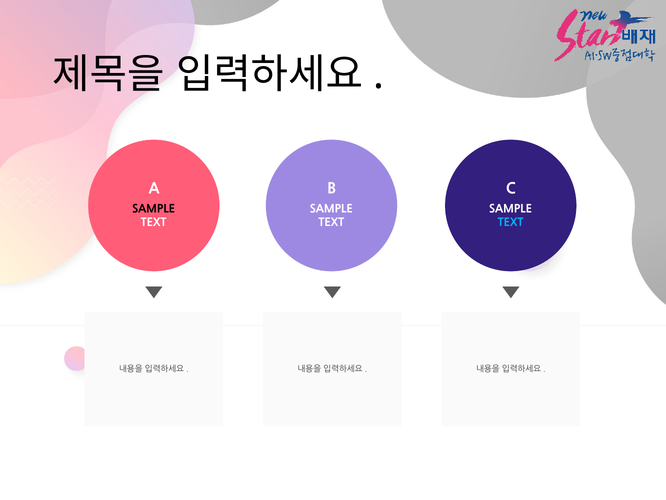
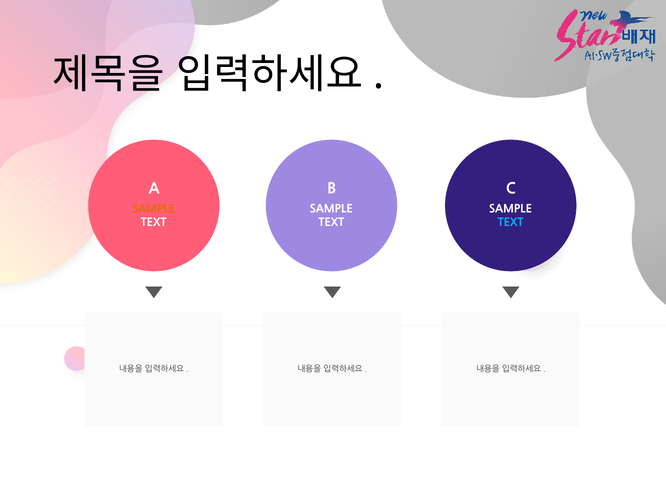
SAMPLE colour: black -> orange (154, 209)
